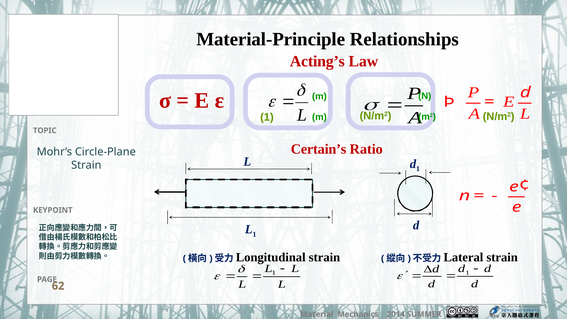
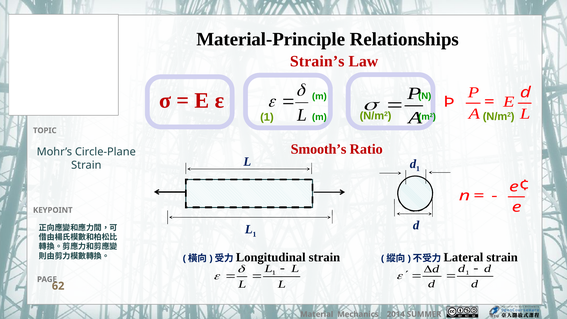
Acting’s: Acting’s -> Strain’s (317, 61)
Certain’s: Certain’s -> Smooth’s (319, 149)
